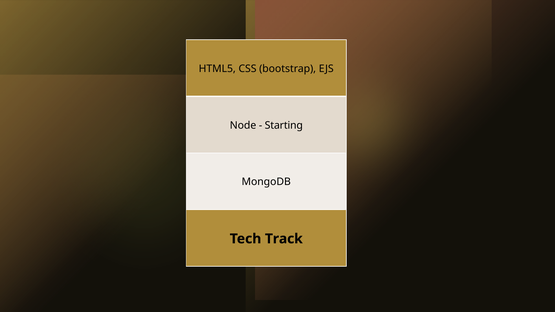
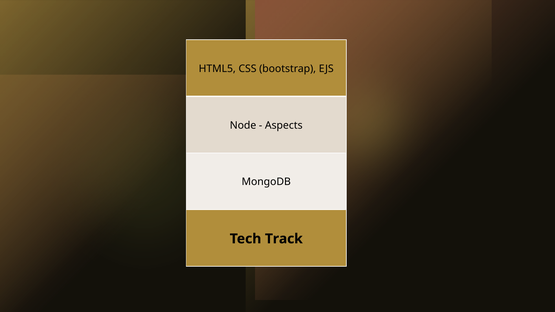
Starting: Starting -> Aspects (284, 125)
